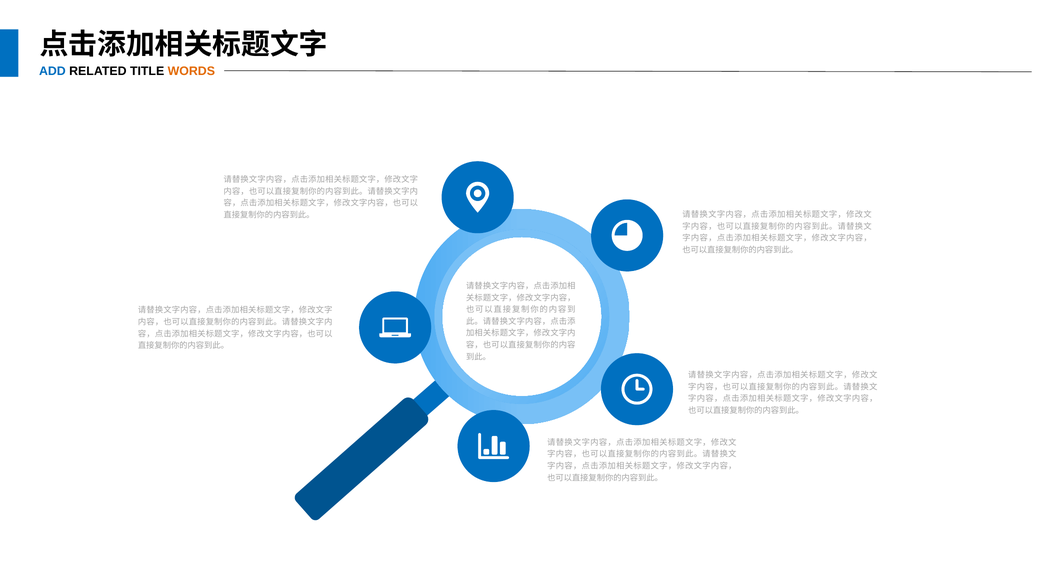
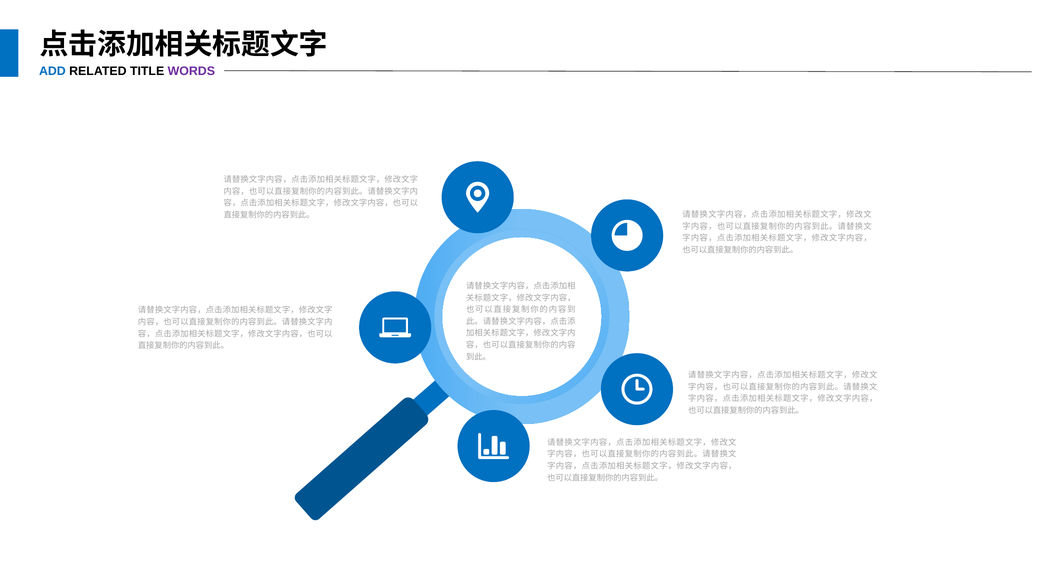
WORDS colour: orange -> purple (191, 71)
